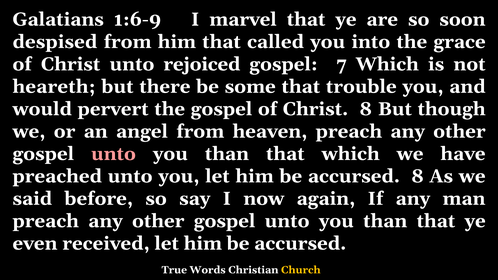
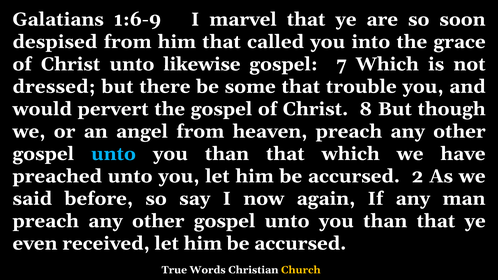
rejoiced: rejoiced -> likewise (202, 64)
heareth: heareth -> dressed (54, 87)
unto colour: pink -> light blue (113, 154)
accursed 8: 8 -> 2 (417, 176)
